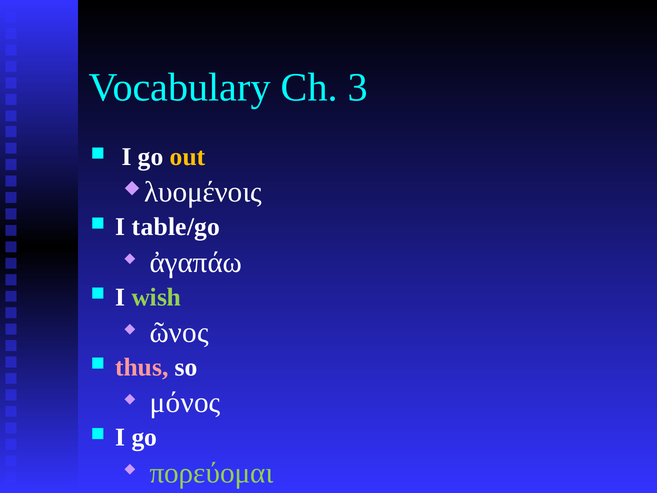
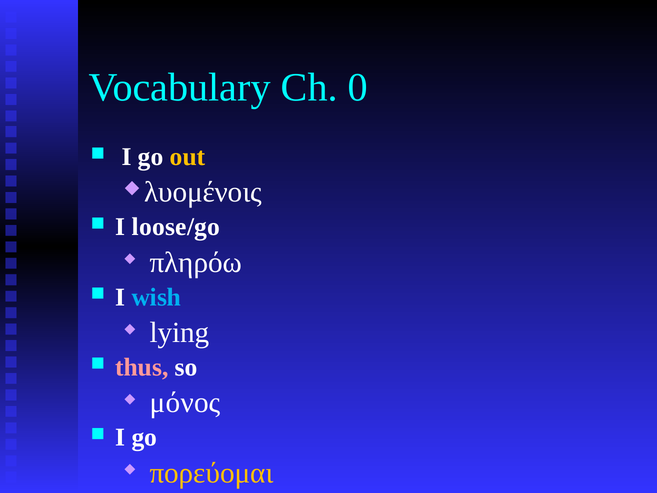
3: 3 -> 0 (358, 88)
table/go: table/go -> loose/go (176, 227)
ἀγαπάω: ἀγαπάω -> πληρόω (196, 262)
wish colour: light green -> light blue (156, 297)
ῶνος: ῶνος -> lying (179, 332)
πορεύομαι colour: light green -> yellow (212, 473)
